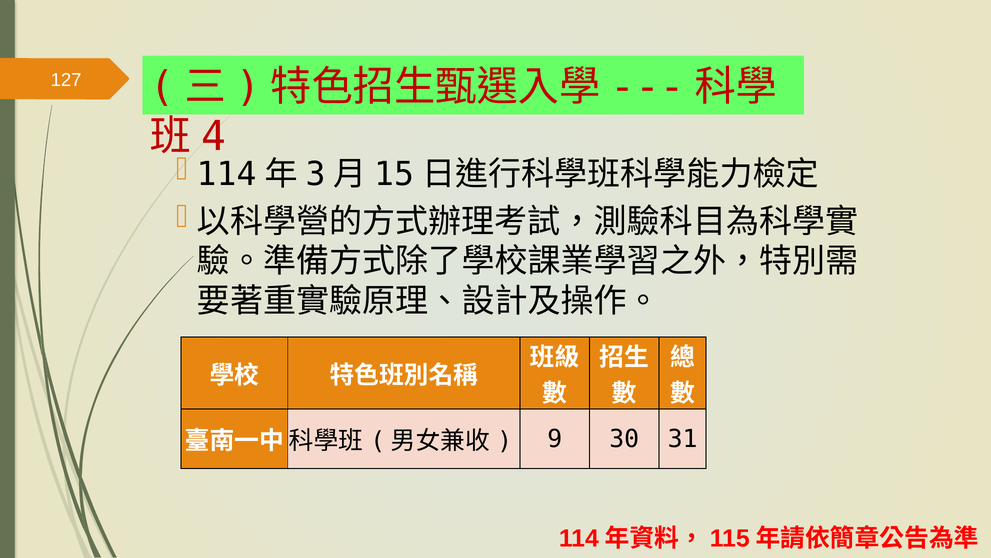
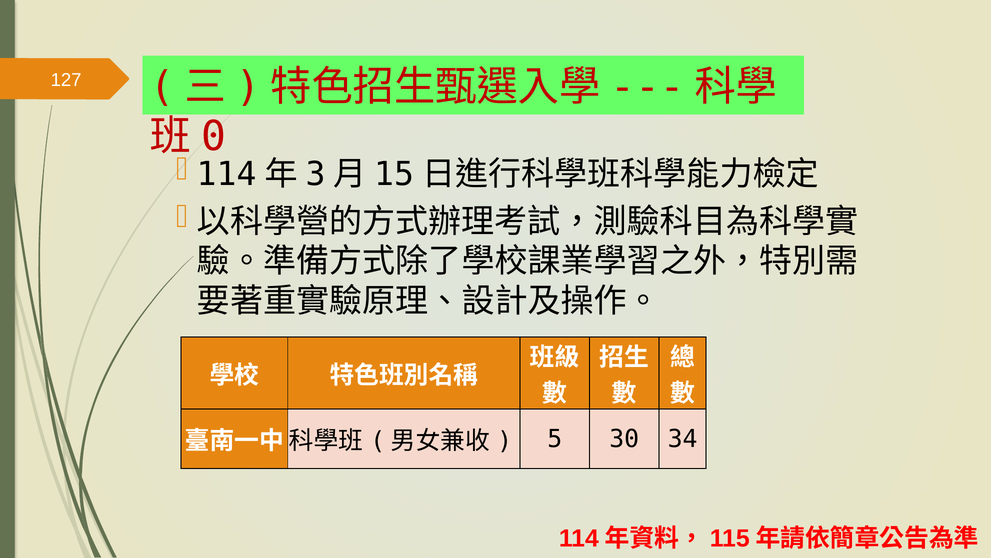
4: 4 -> 0 (213, 136)
9: 9 -> 5 (555, 439)
31: 31 -> 34 (683, 439)
